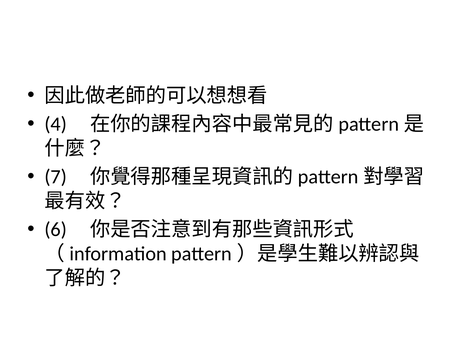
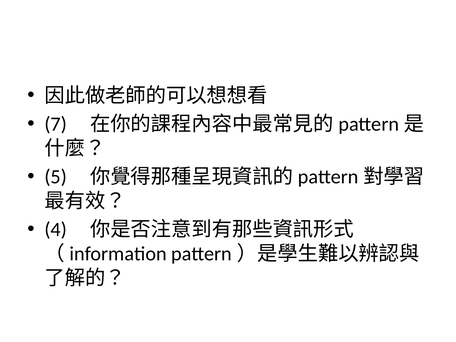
4: 4 -> 7 (56, 124)
7: 7 -> 5 (56, 177)
6: 6 -> 4 (56, 229)
